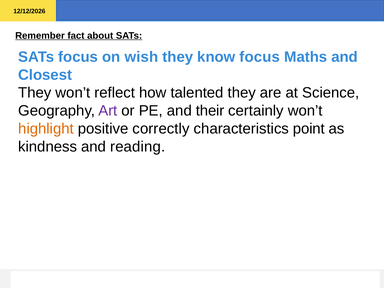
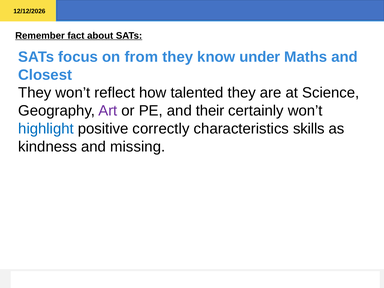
wish: wish -> from (141, 57)
know focus: focus -> under (260, 57)
highlight colour: orange -> blue (46, 129)
point: point -> skills (309, 129)
reading: reading -> missing (138, 147)
